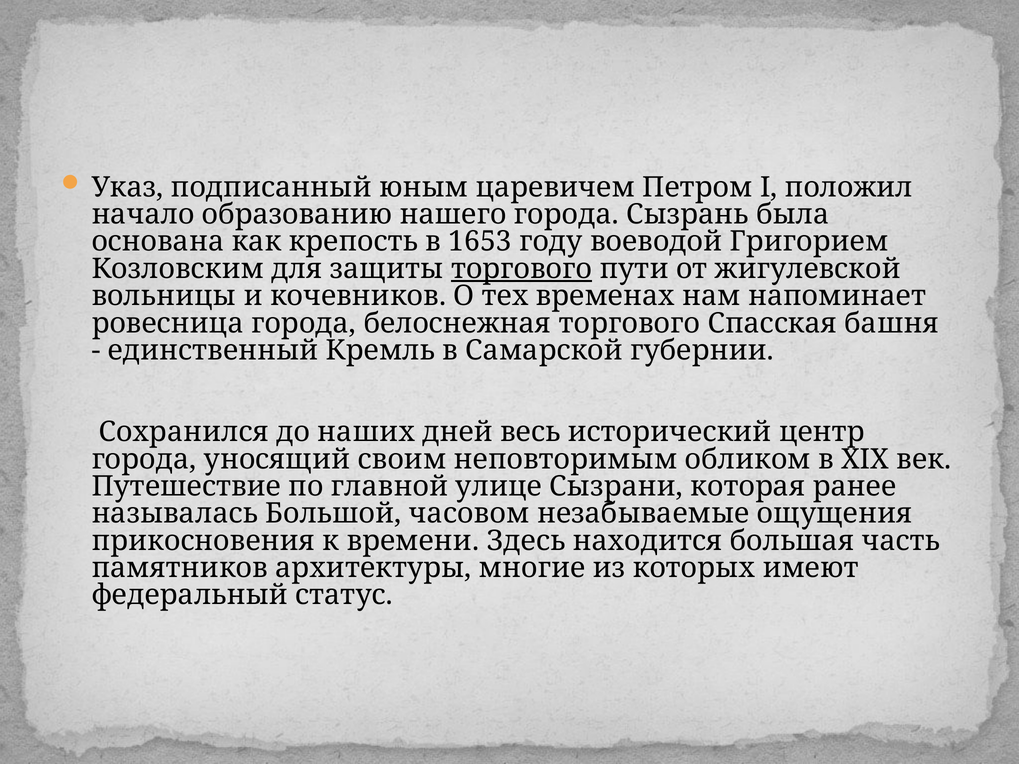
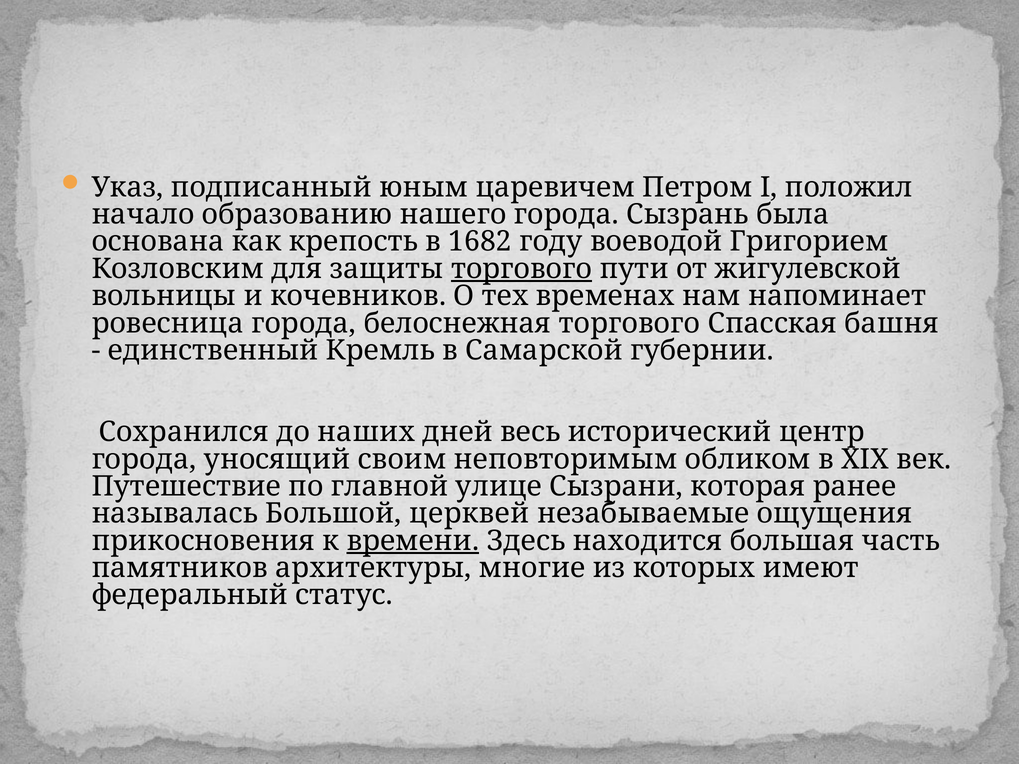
1653: 1653 -> 1682 (480, 242)
часовом: часовом -> церквей (469, 514)
времени underline: none -> present (413, 541)
